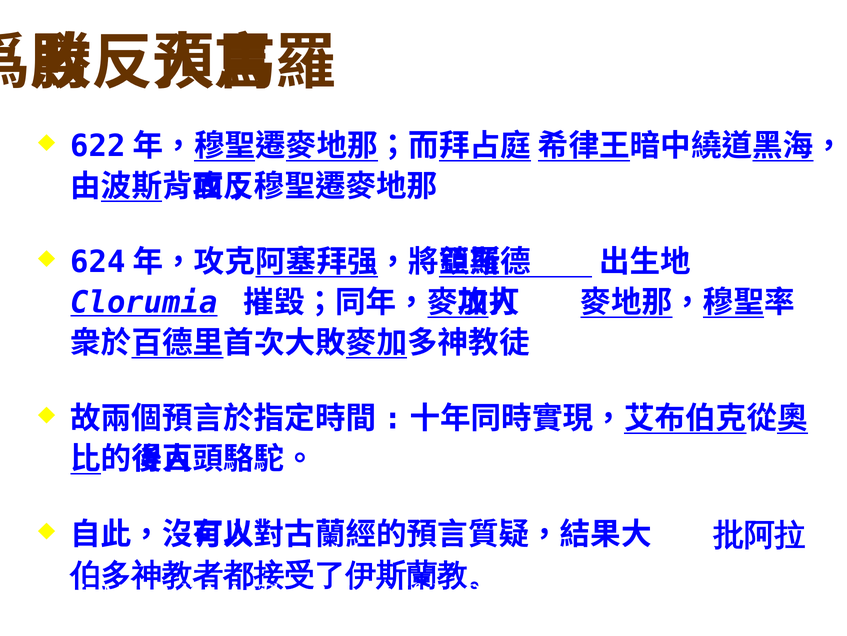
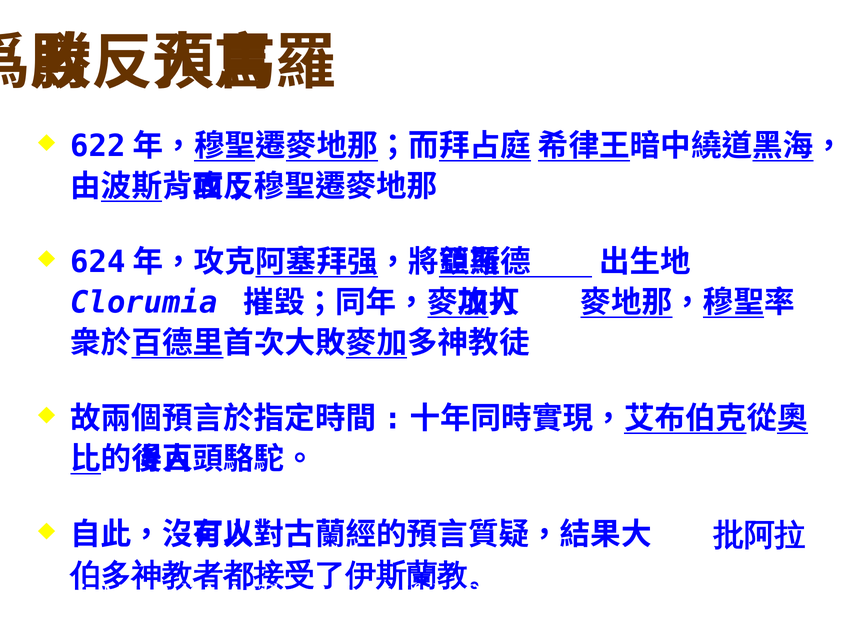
Clorumia underline: present -> none (144, 302)
